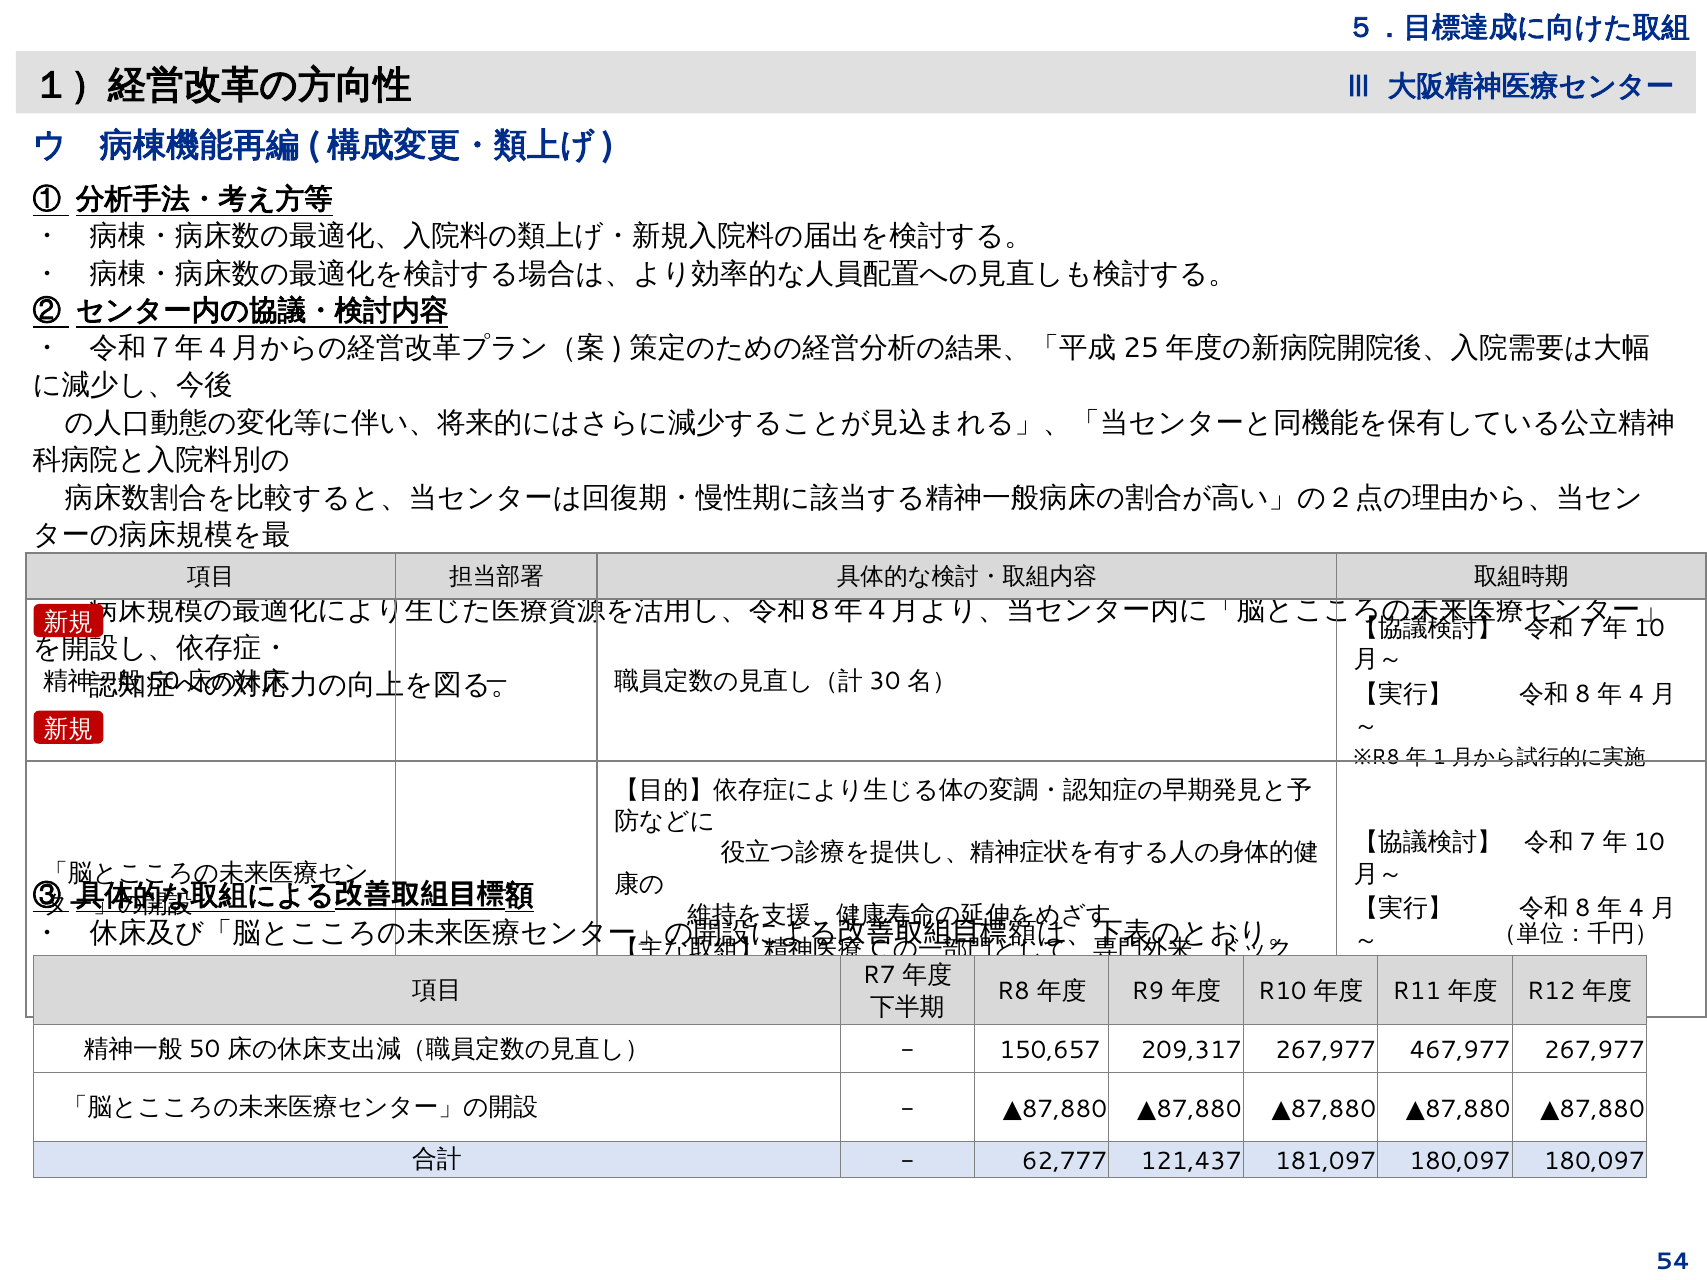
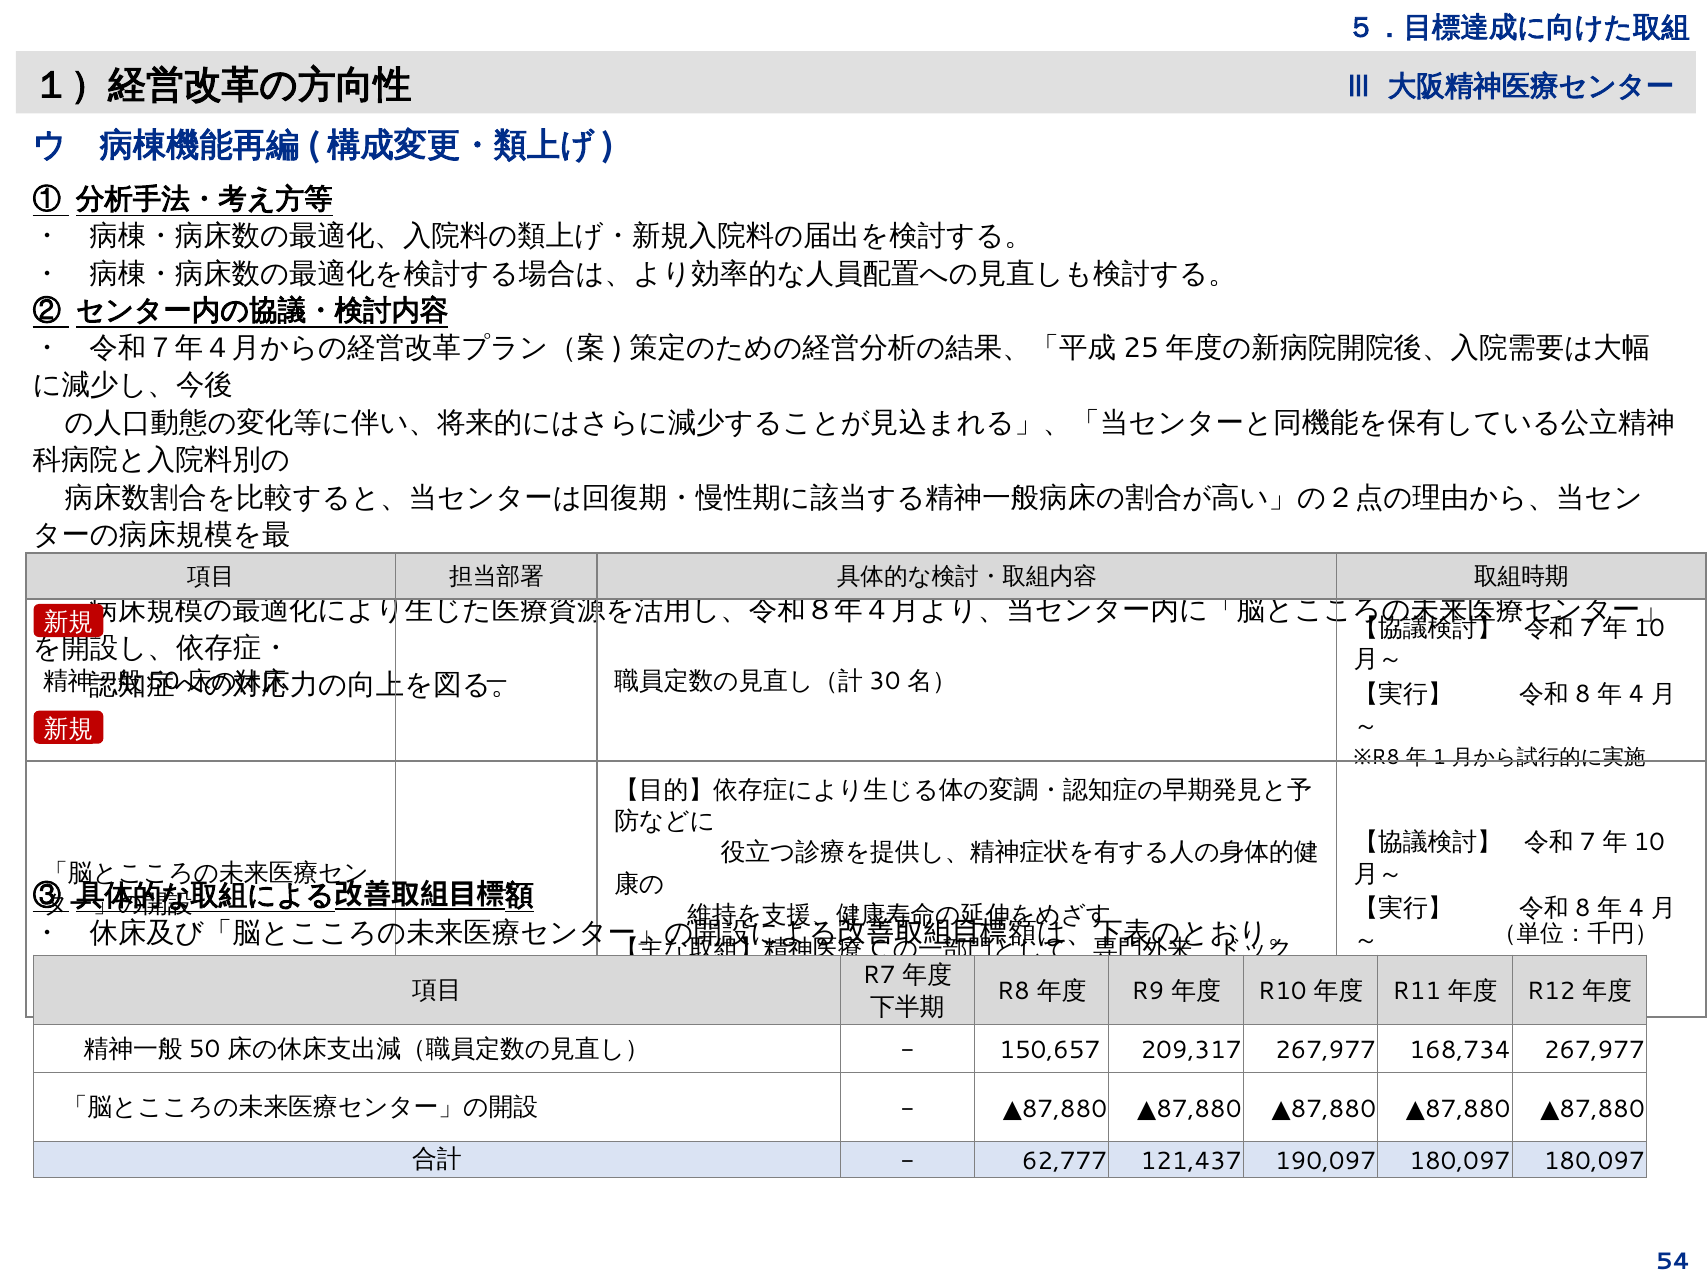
467,977: 467,977 -> 168,734 (1460, 1051)
181,097: 181,097 -> 190,097 (1326, 1162)
